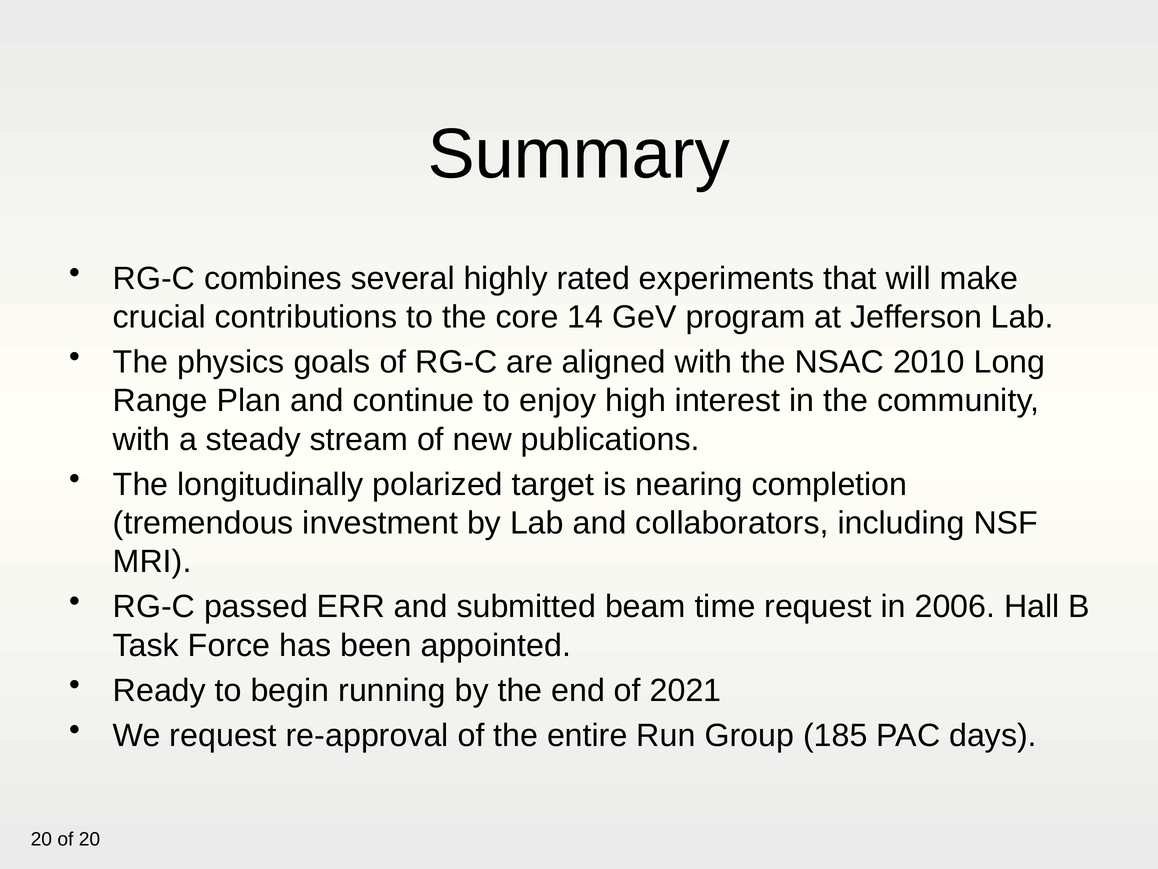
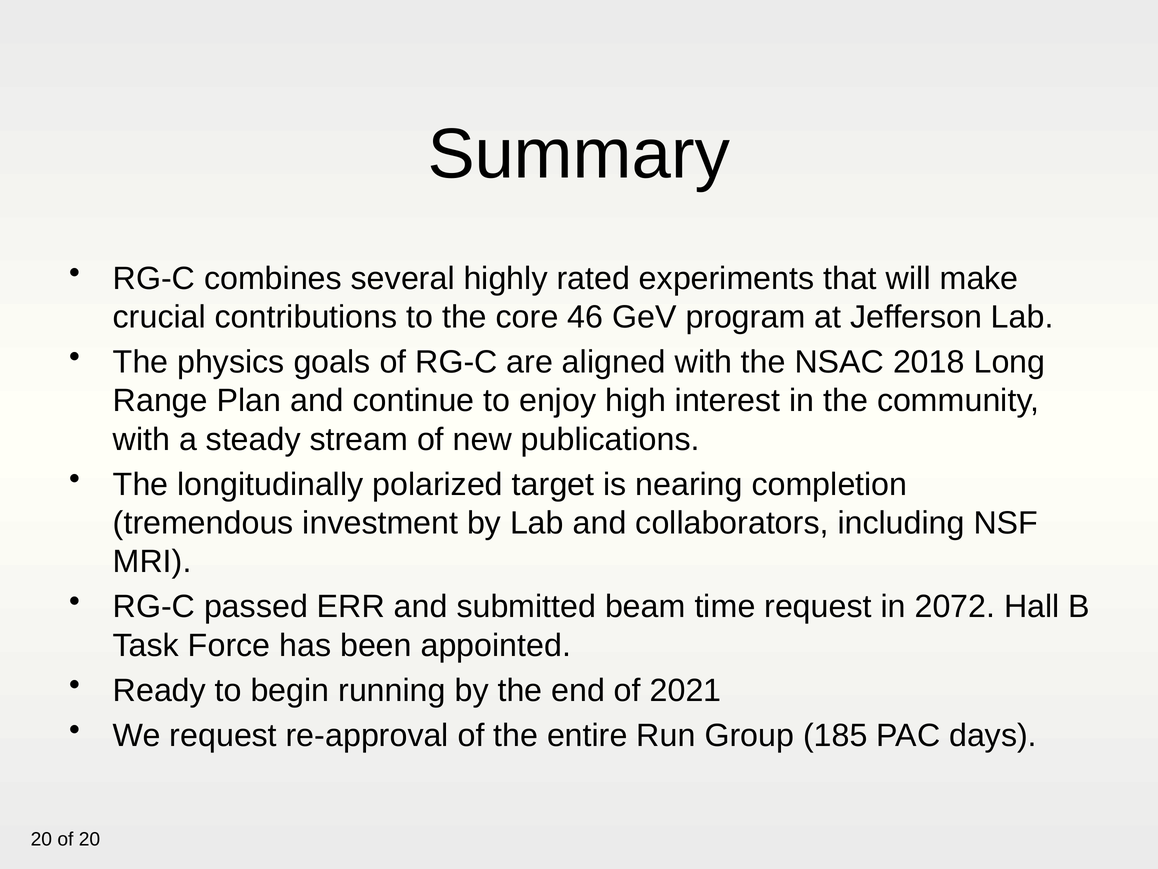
14: 14 -> 46 (585, 317)
2010: 2010 -> 2018 (929, 362)
2006: 2006 -> 2072 (955, 606)
